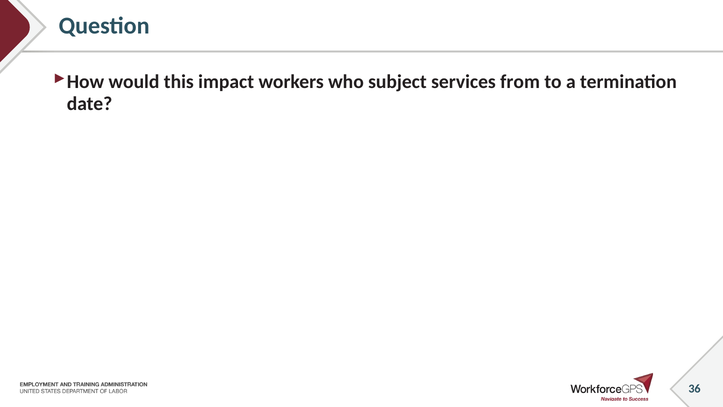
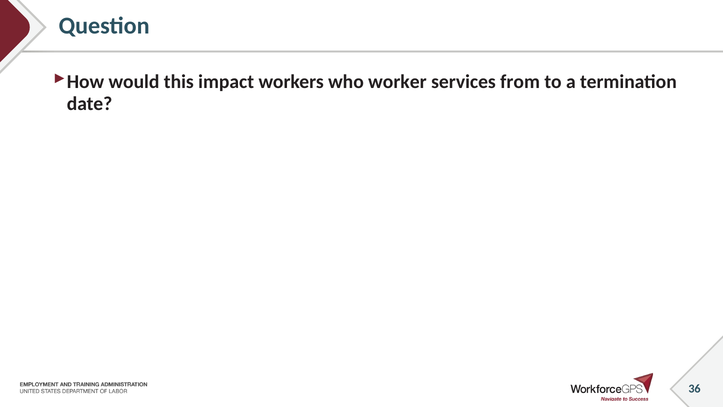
subject: subject -> worker (397, 82)
